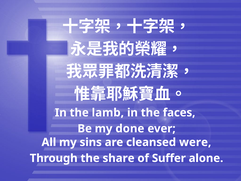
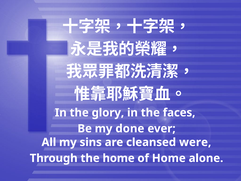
lamb: lamb -> glory (108, 112)
the share: share -> home (119, 158)
of Suffer: Suffer -> Home (169, 158)
